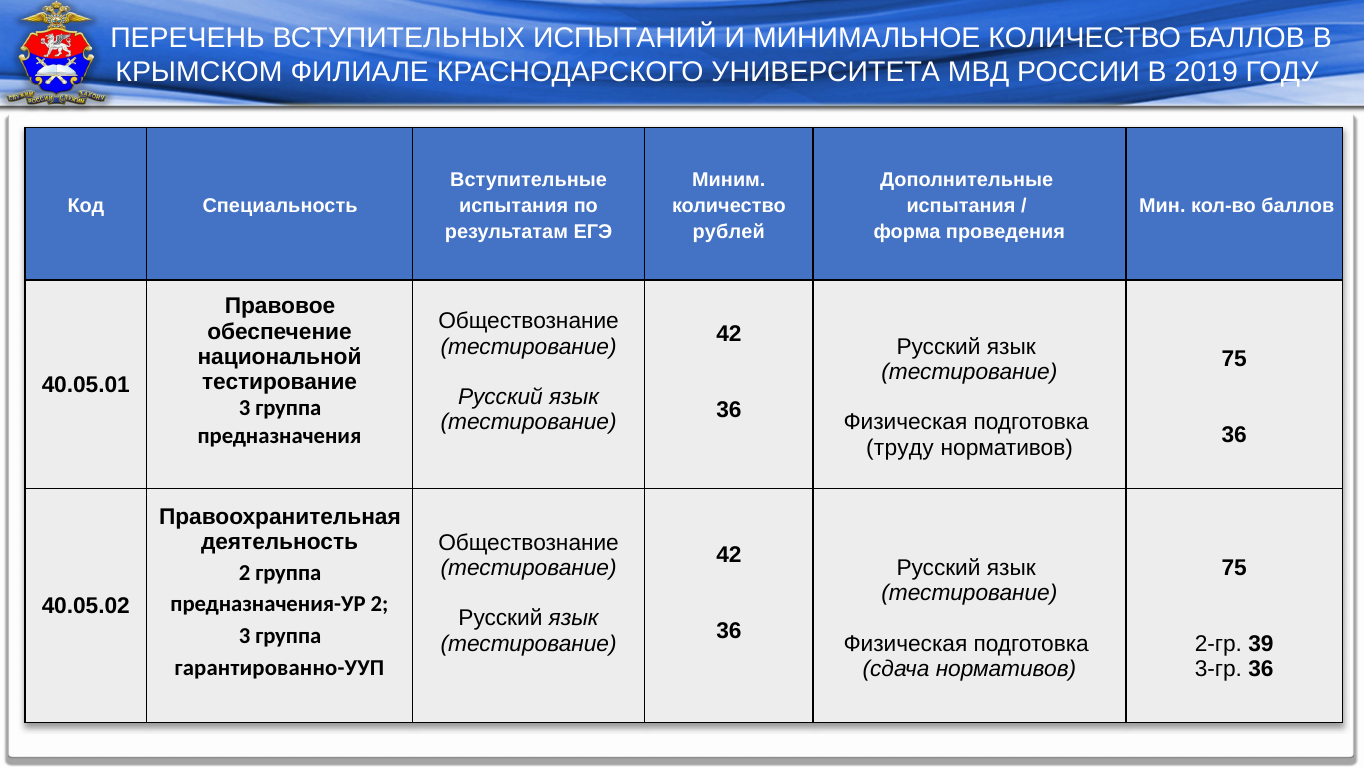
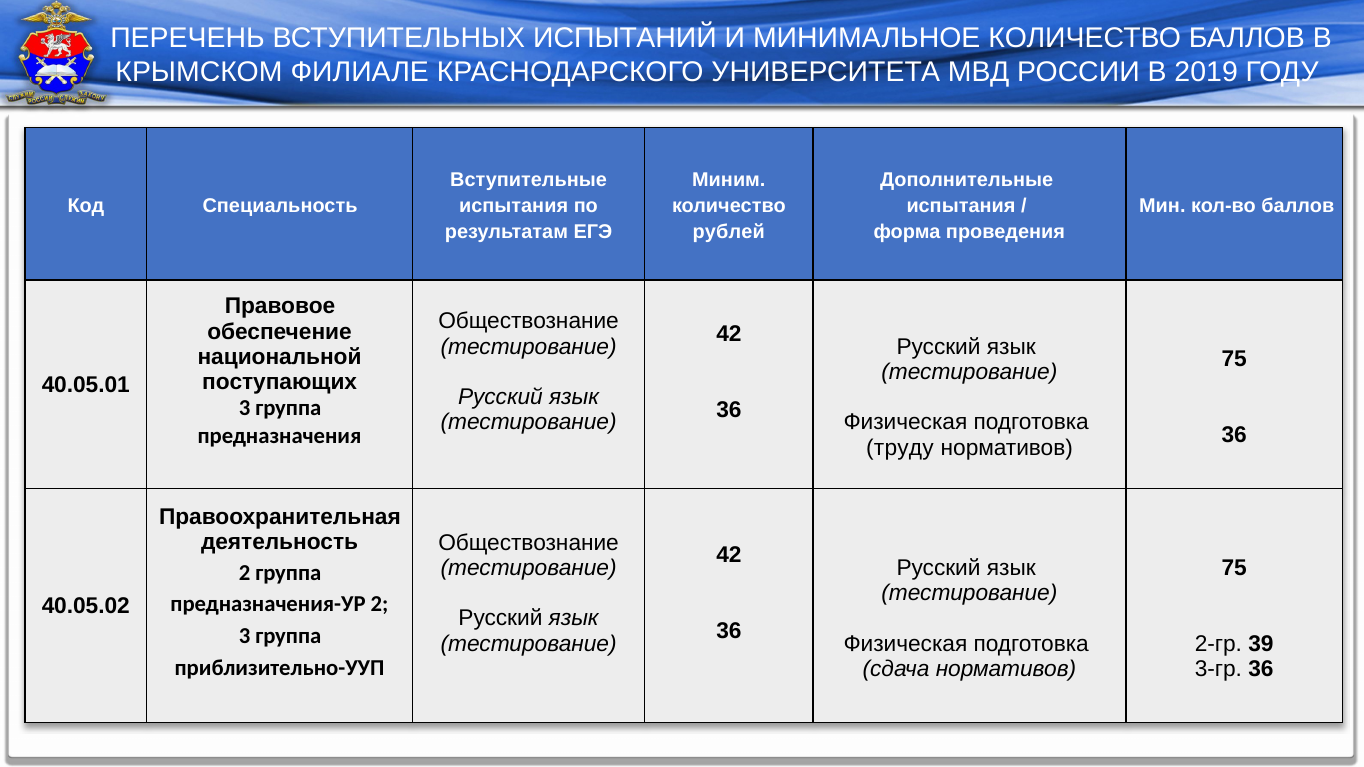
тестирование: тестирование -> поступающих (280, 382)
гарантированно-УУП: гарантированно-УУП -> приблизительно-УУП (280, 669)
